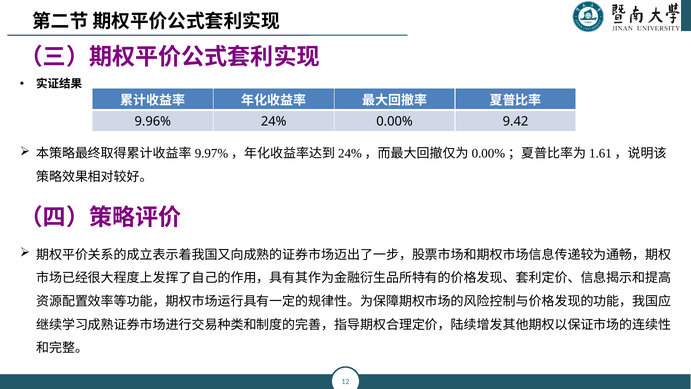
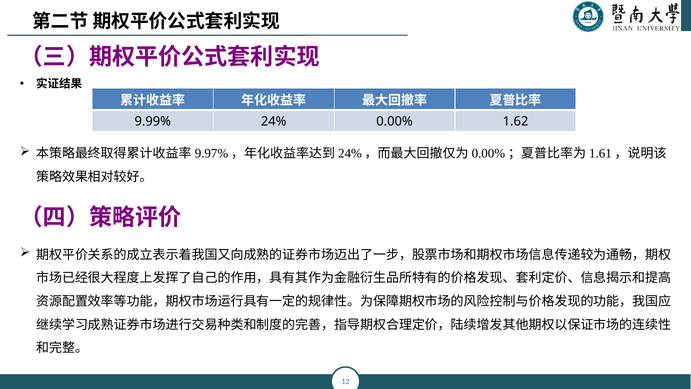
9.96%: 9.96% -> 9.99% (153, 121)
9.42: 9.42 -> 1.62 (515, 121)
